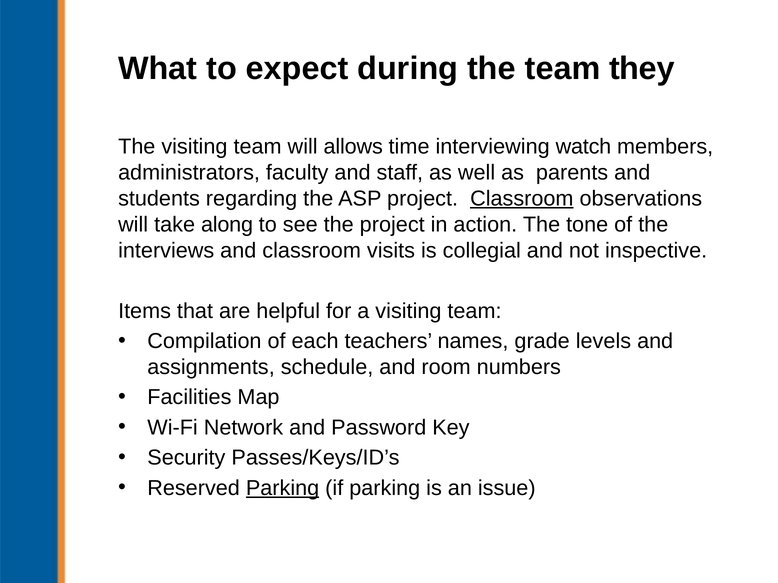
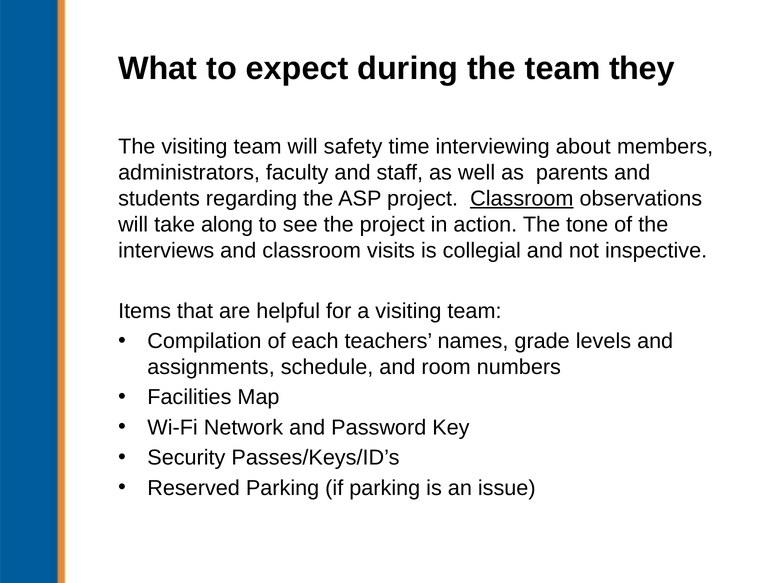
allows: allows -> safety (353, 147)
watch: watch -> about (583, 147)
Parking underline: present -> none (283, 488)
